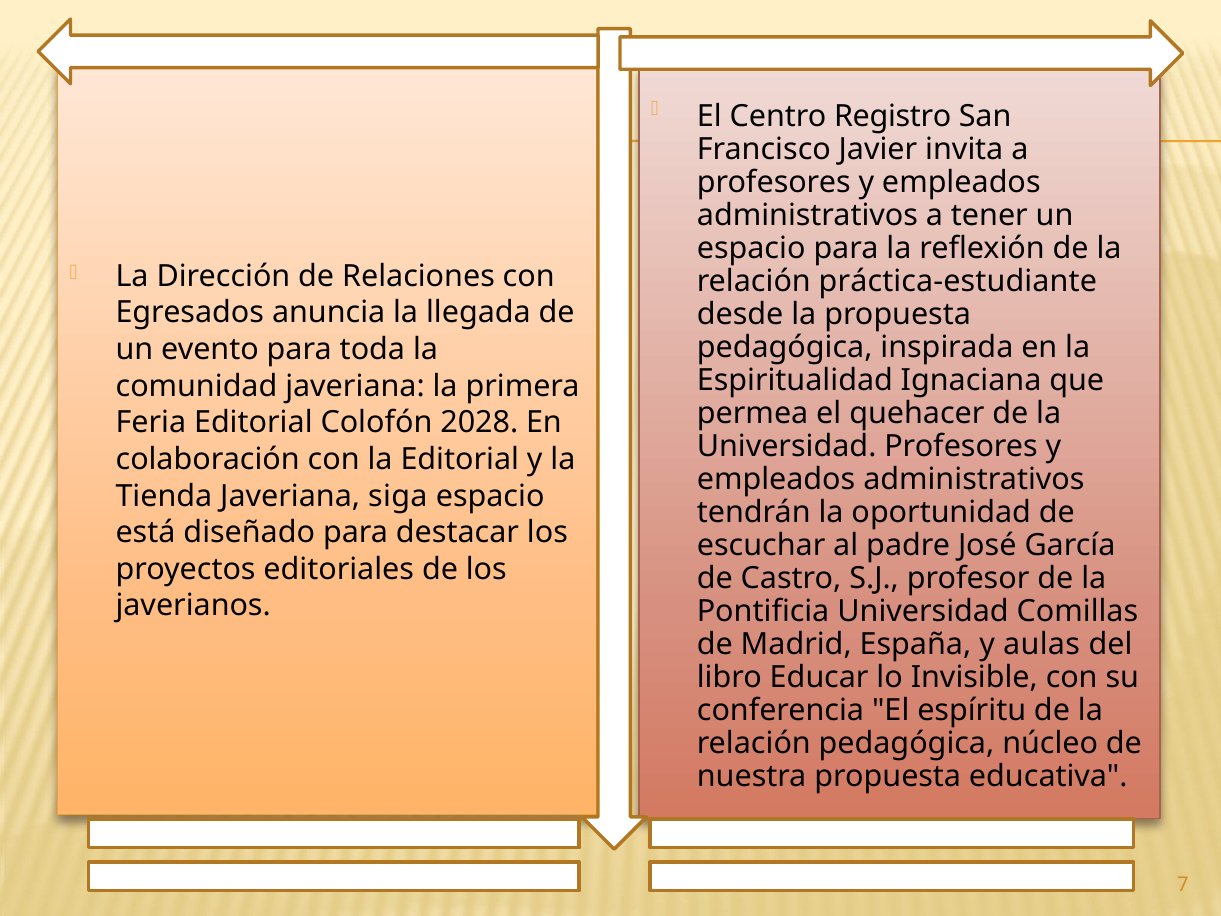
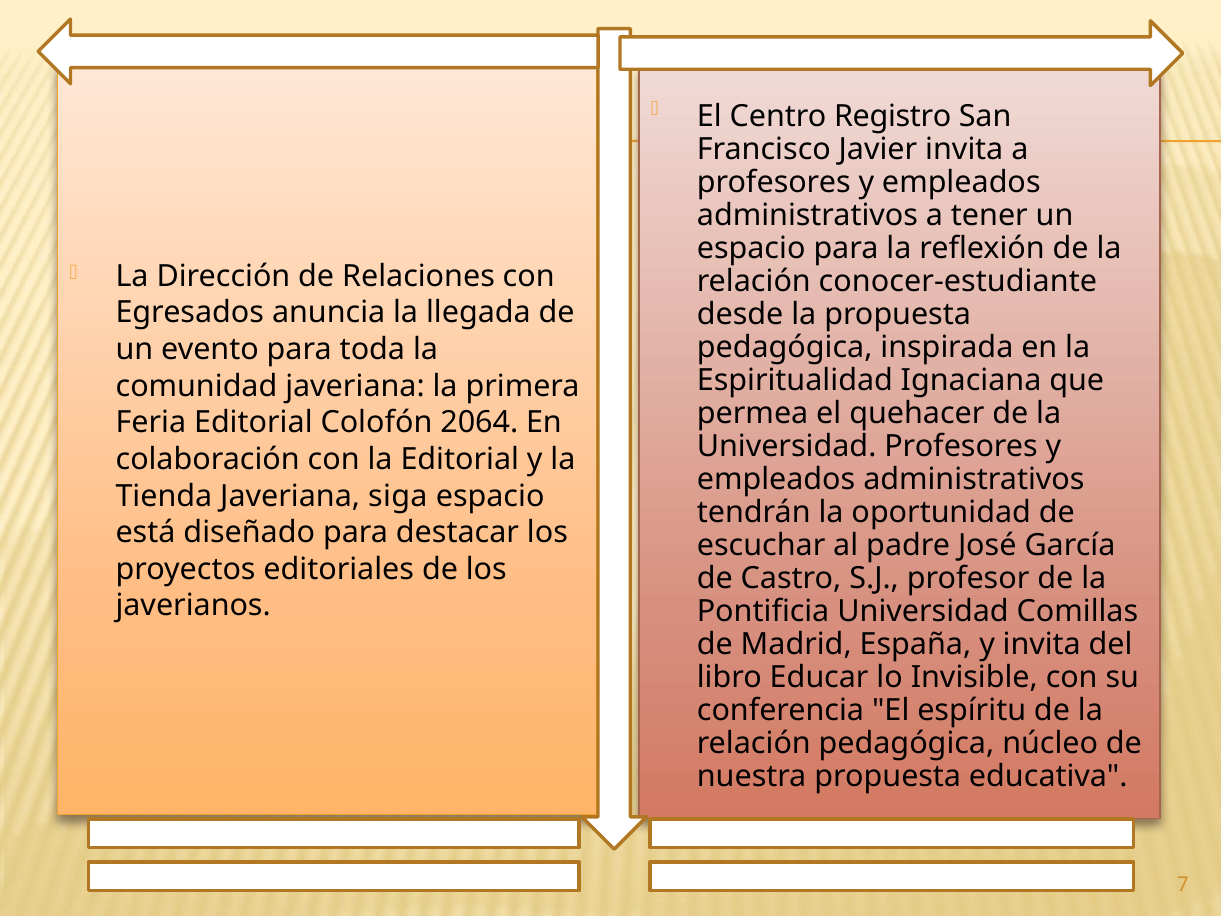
práctica-estudiante: práctica-estudiante -> conocer-estudiante (958, 281)
2028: 2028 -> 2064 (479, 423)
y aulas: aulas -> invita (1042, 644)
